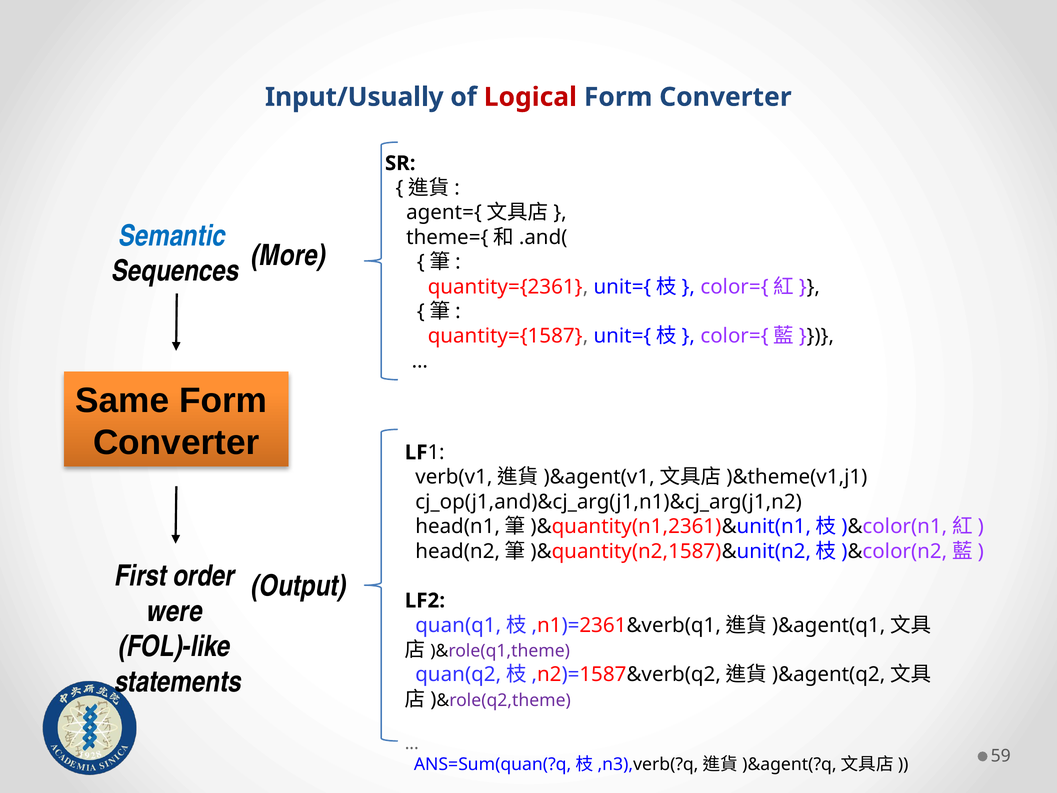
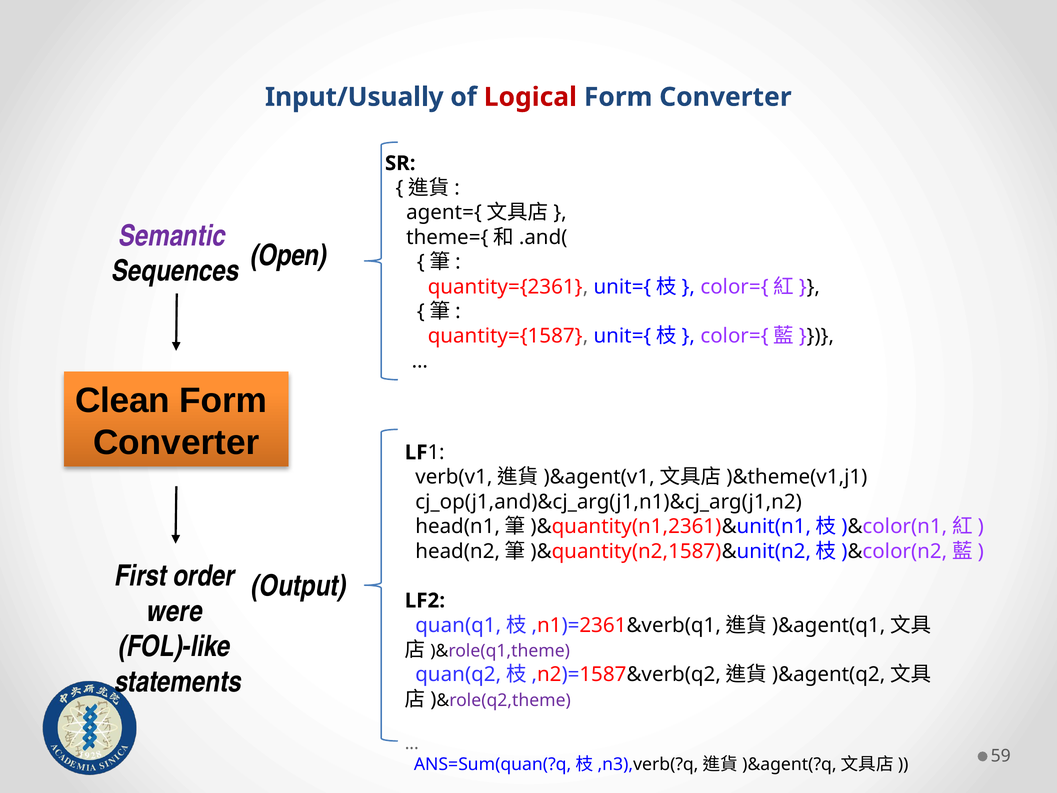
Semantic colour: blue -> purple (172, 236)
More: More -> Open (289, 256)
Same: Same -> Clean (123, 400)
